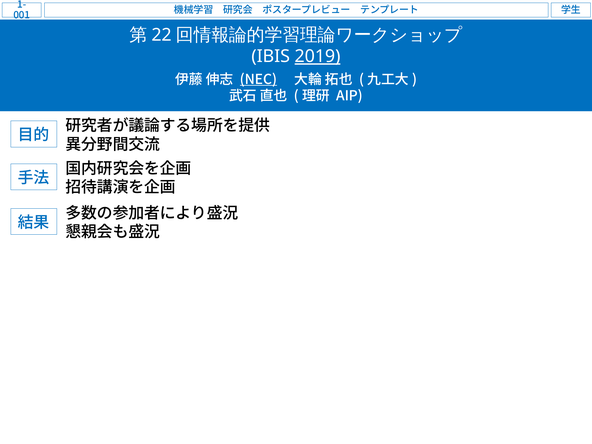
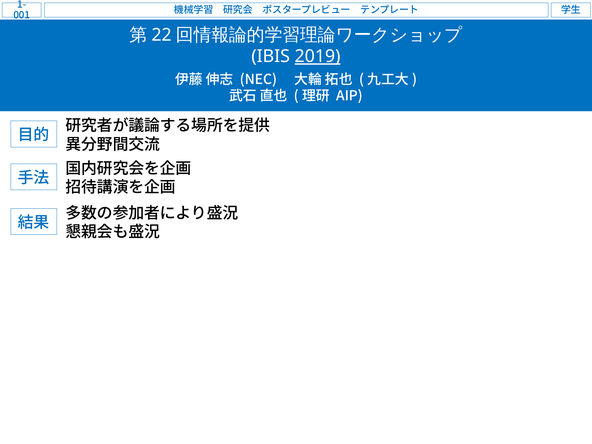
NEC underline: present -> none (258, 79)
